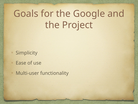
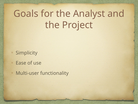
Google: Google -> Analyst (89, 14)
